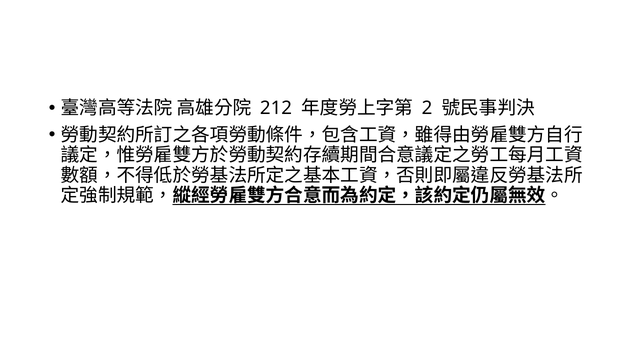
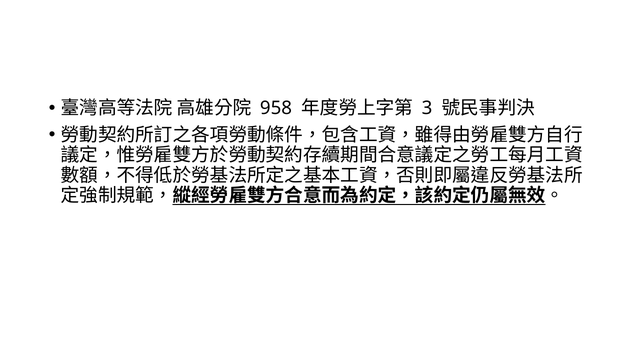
212: 212 -> 958 (276, 108)
2: 2 -> 3 (427, 108)
